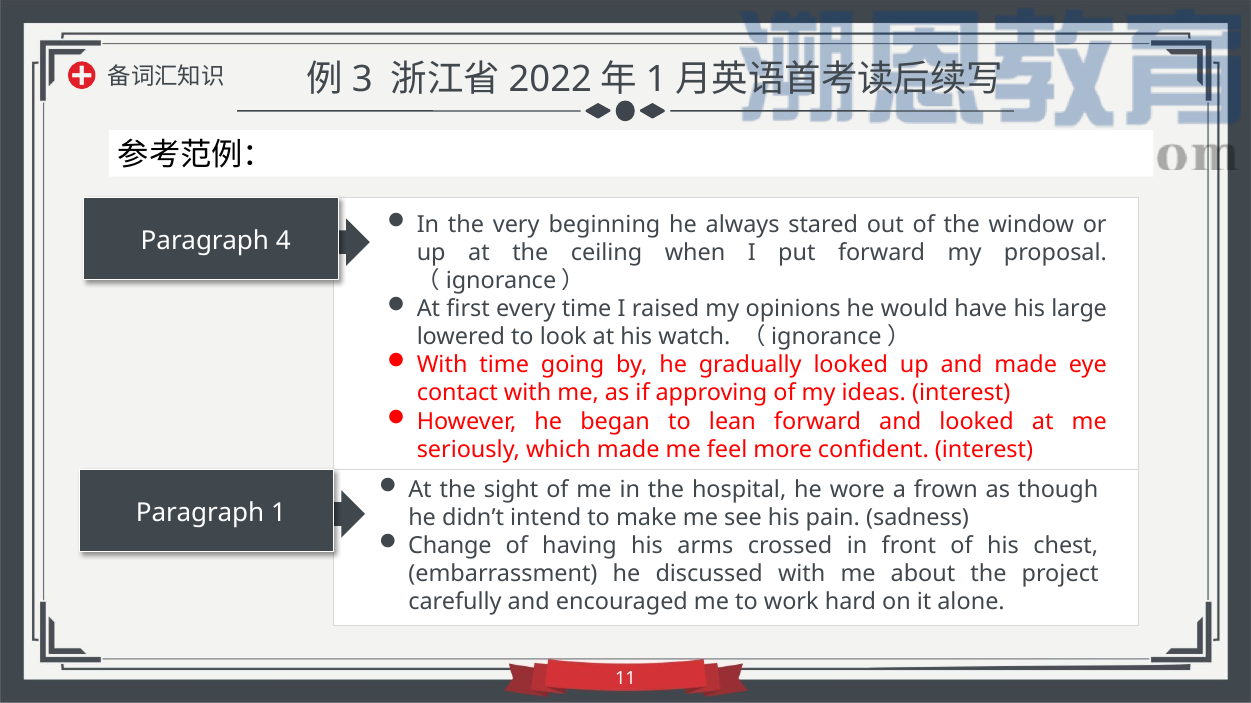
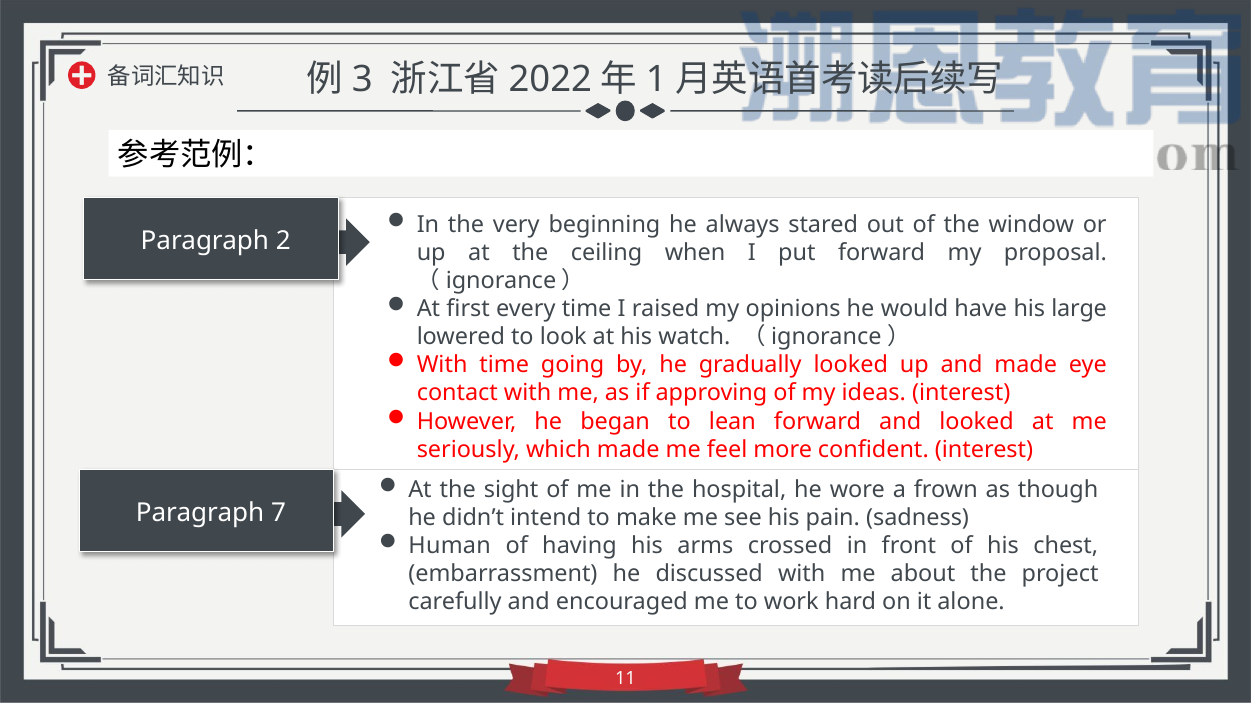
4: 4 -> 2 (283, 241)
Paragraph 1: 1 -> 7 (279, 513)
Change: Change -> Human (450, 546)
